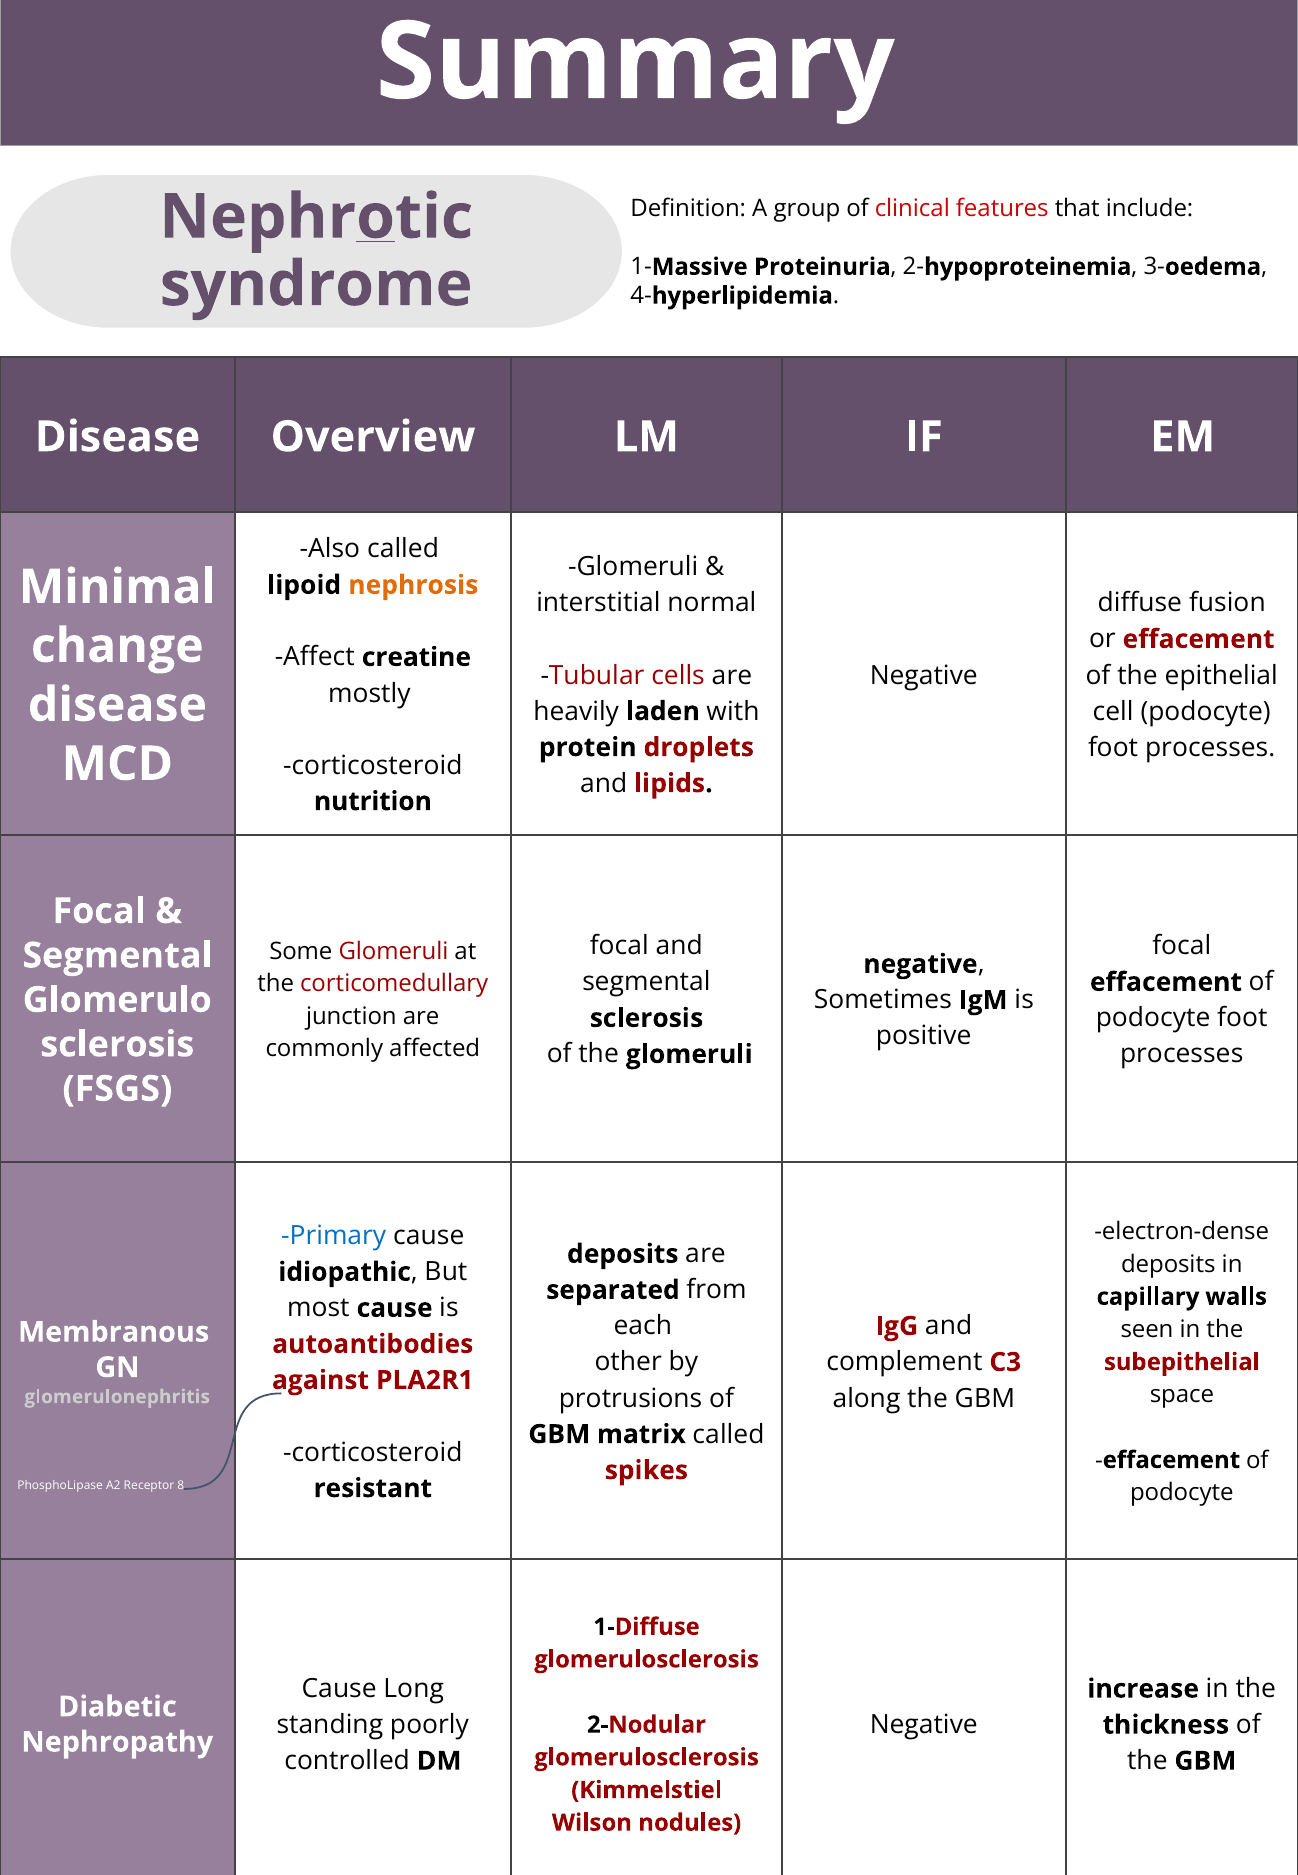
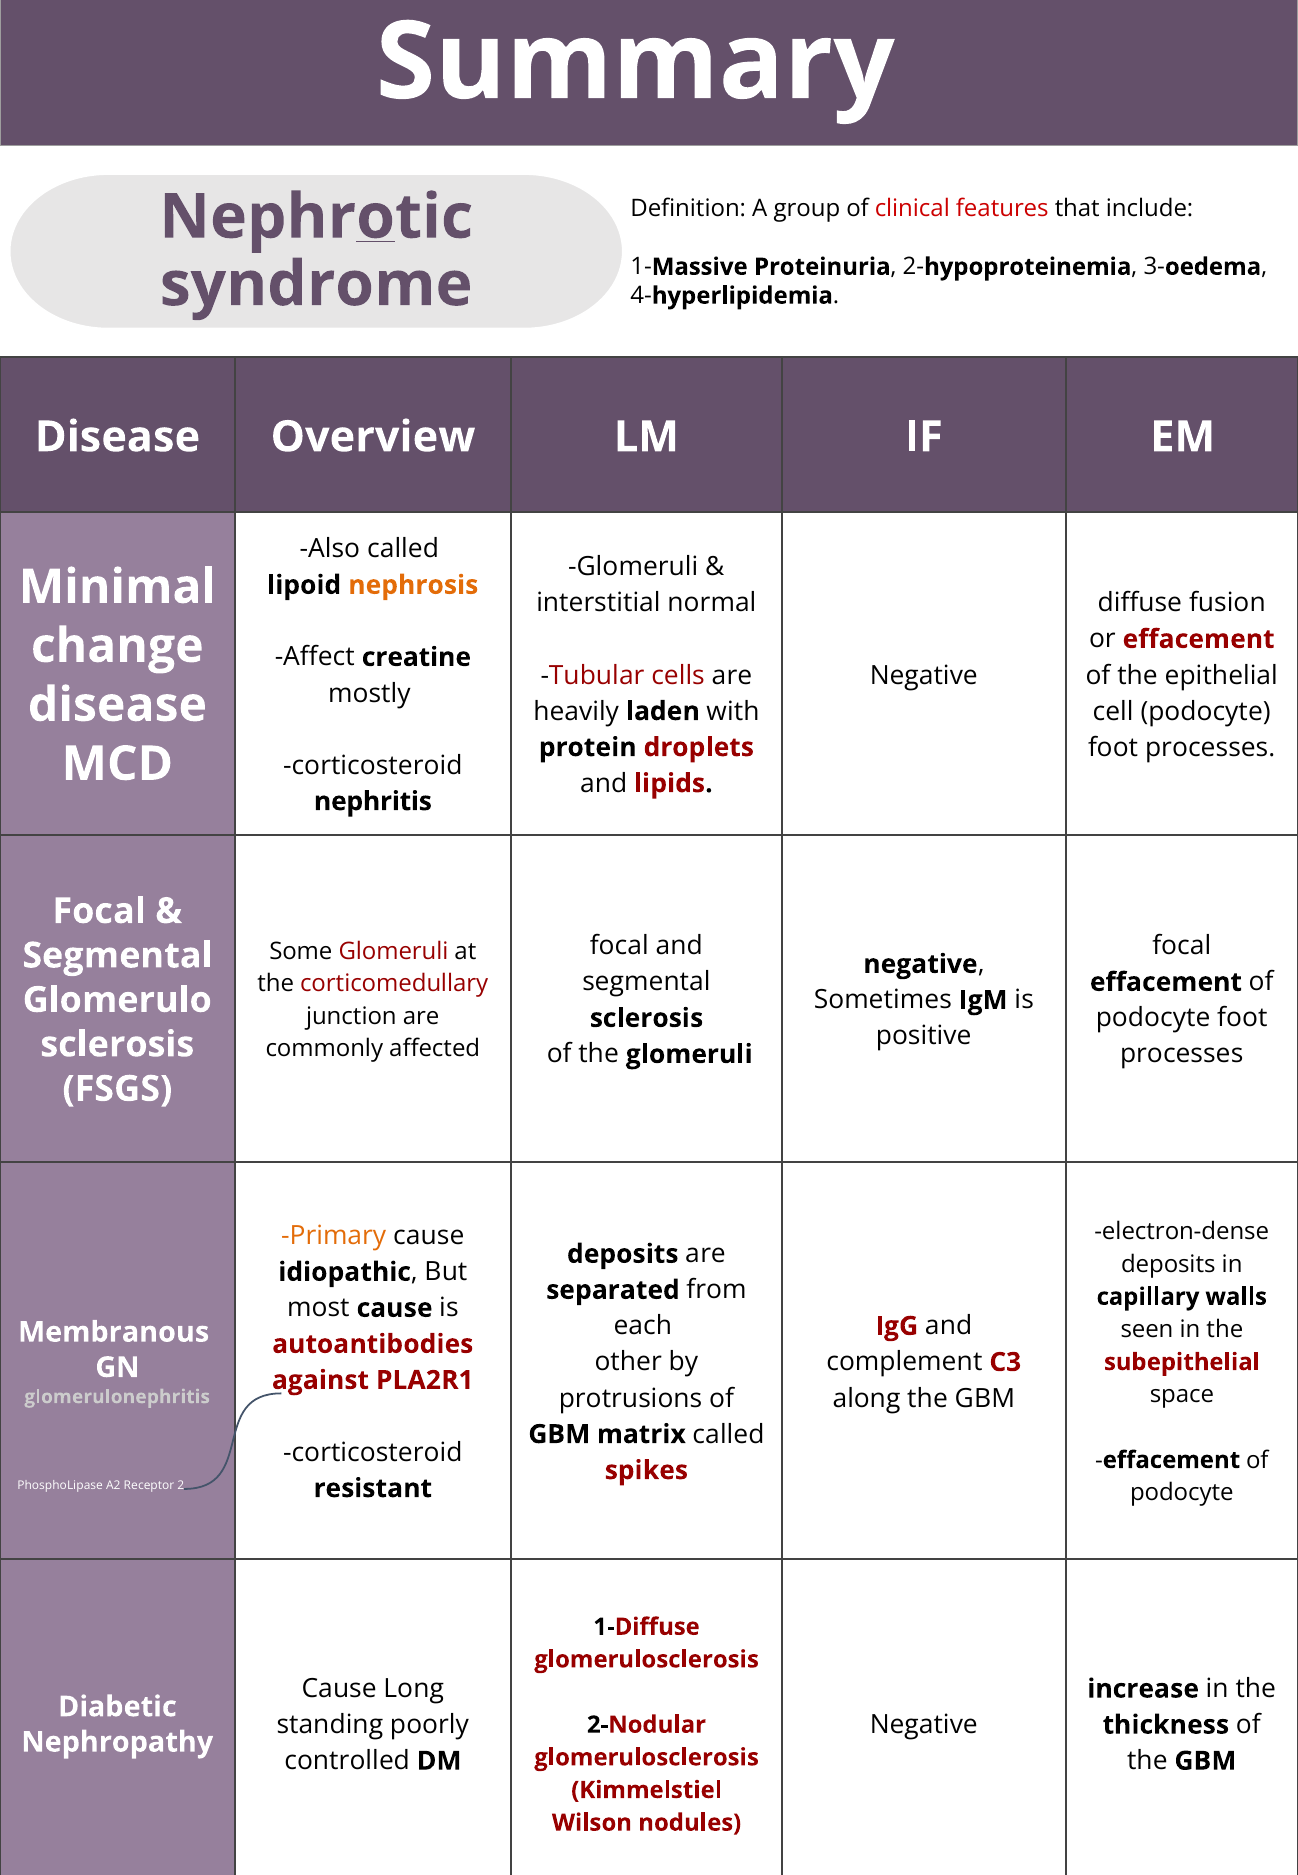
nutrition: nutrition -> nephritis (373, 801)
Primary colour: blue -> orange (334, 1236)
8: 8 -> 2 (181, 1485)
